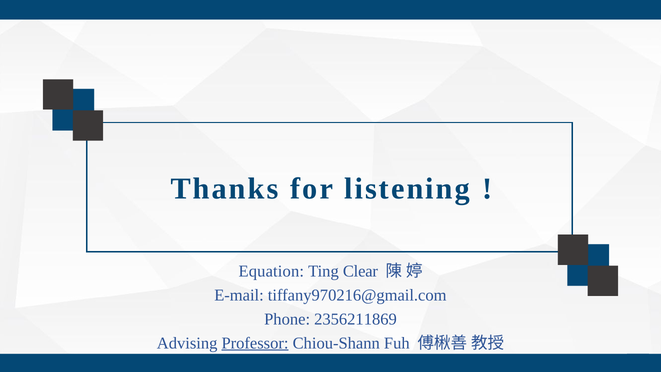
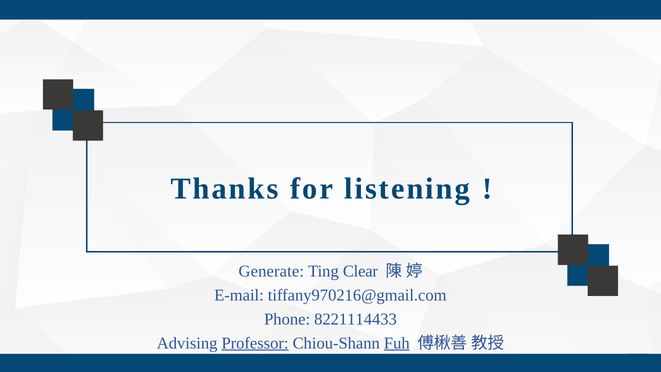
Equation: Equation -> Generate (271, 271)
2356211869: 2356211869 -> 8221114433 (355, 319)
Fuh underline: none -> present (397, 343)
